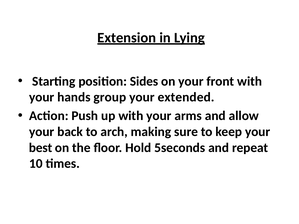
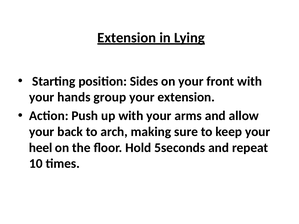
your extended: extended -> extension (186, 97)
best: best -> heel (41, 148)
